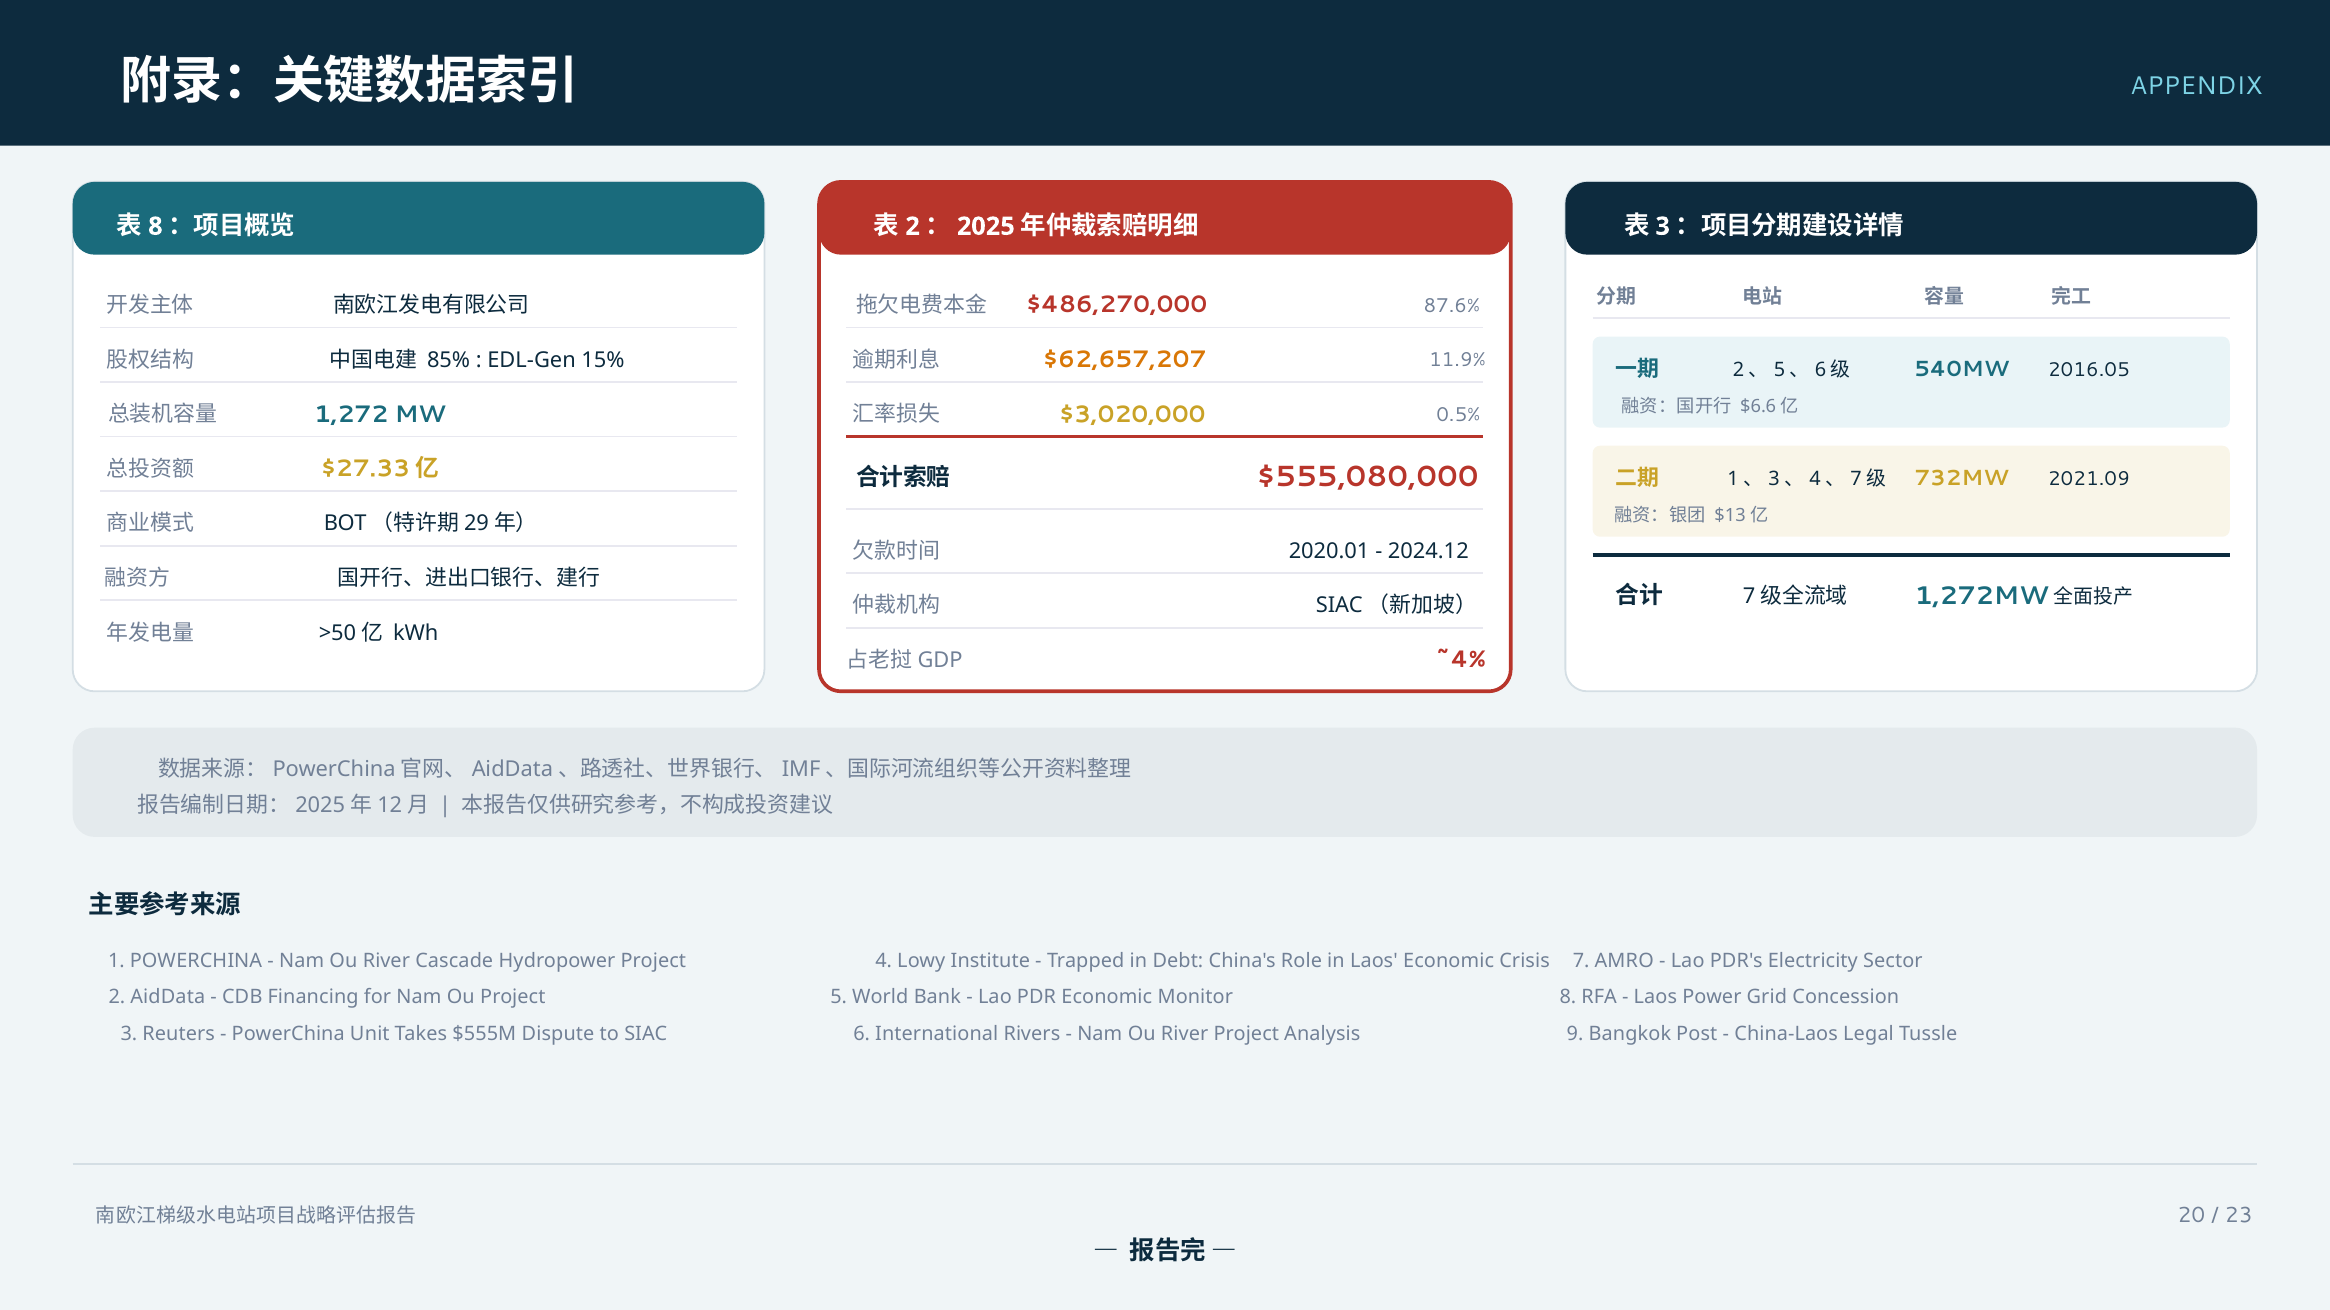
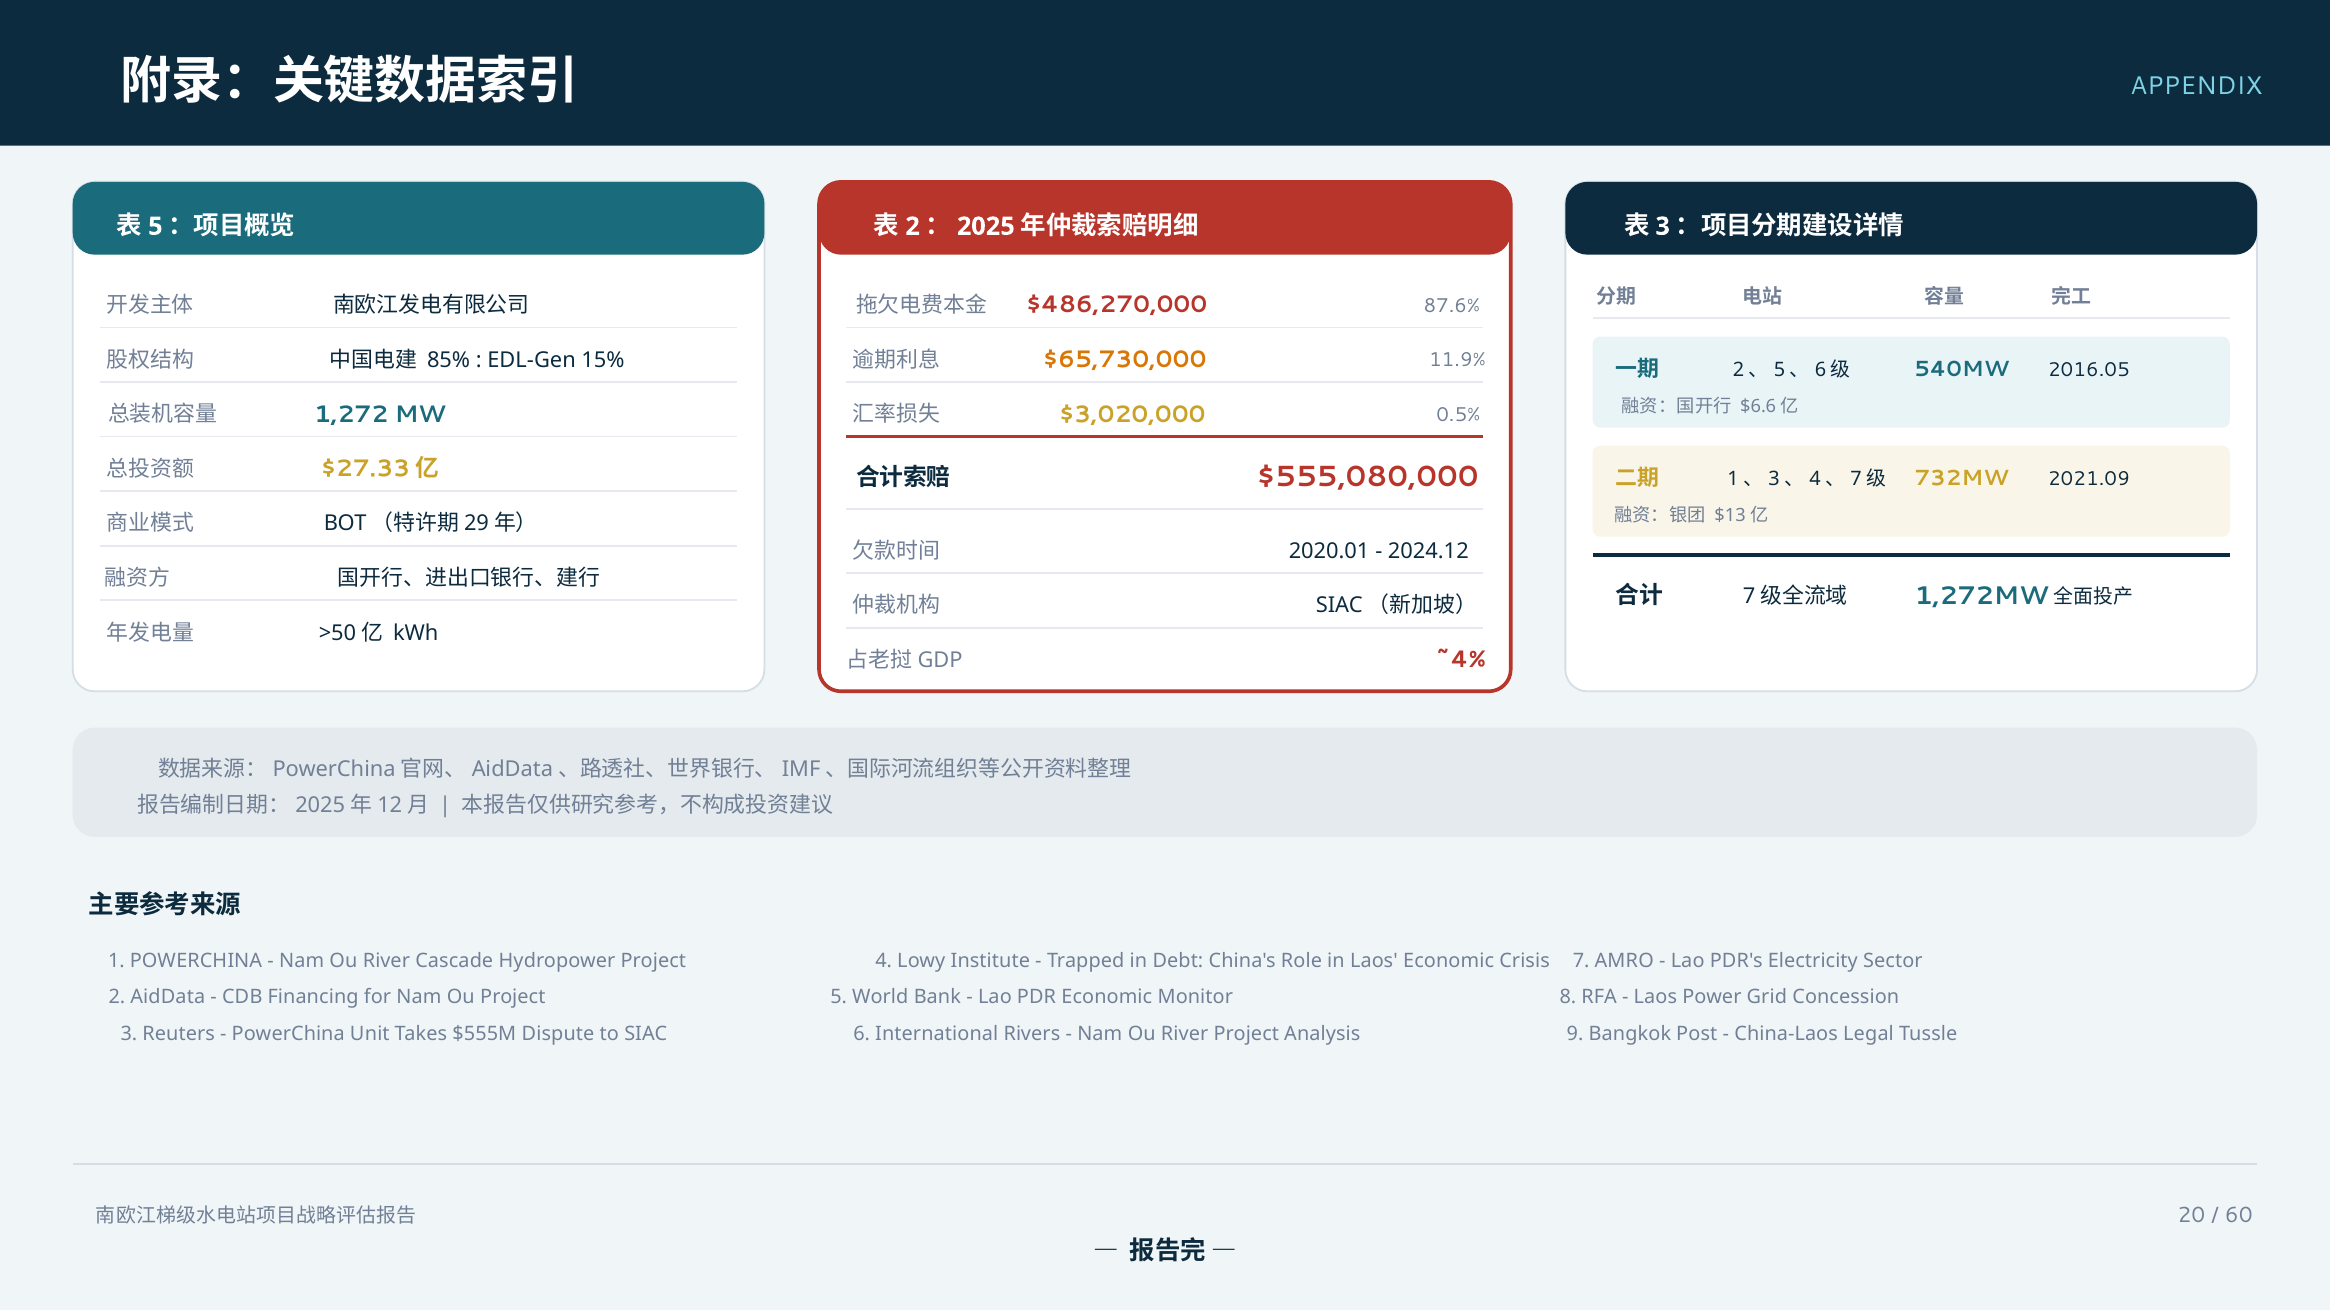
8: 8 -> 5 (155, 226)
$62,657,207: $62,657,207 -> $65,730,000 (1124, 360)
23: 23 -> 60 (2239, 1216)
